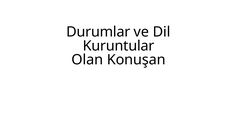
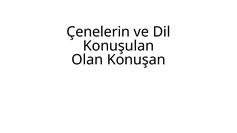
Durumlar: Durumlar -> Çenelerin (98, 32)
Kuruntular: Kuruntular -> Konuşulan (119, 46)
